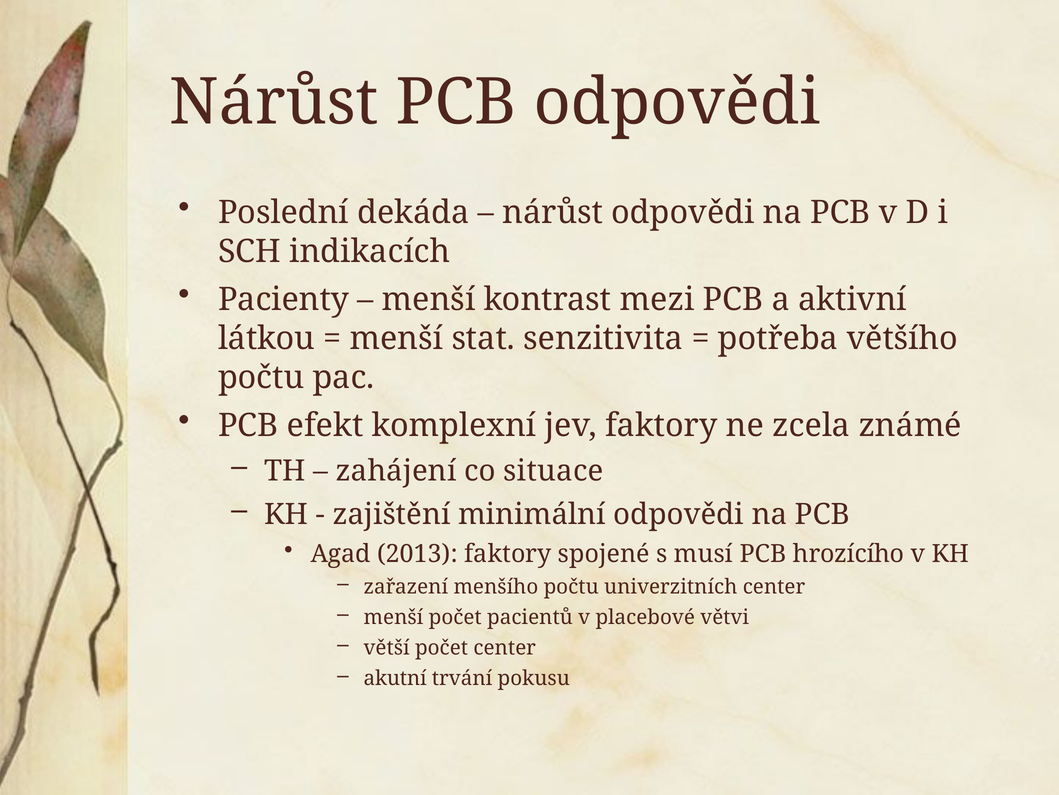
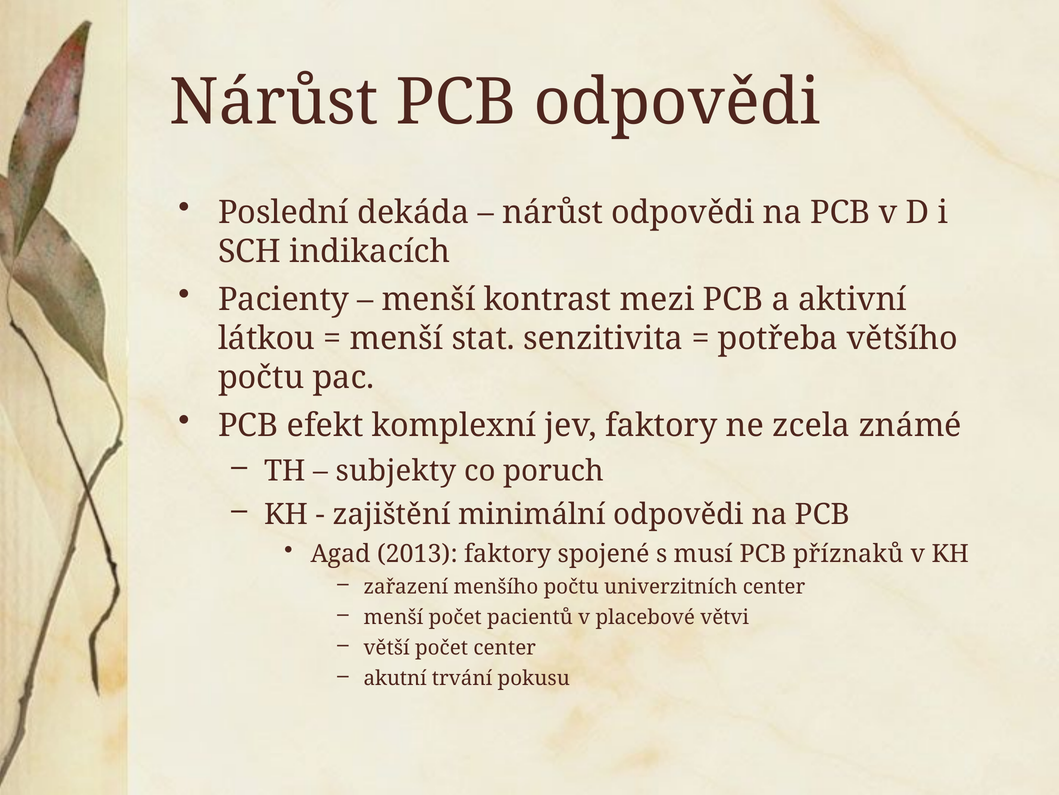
zahájení: zahájení -> subjekty (396, 470)
situace: situace -> poruch (554, 470)
hrozícího: hrozícího -> příznaků (848, 553)
